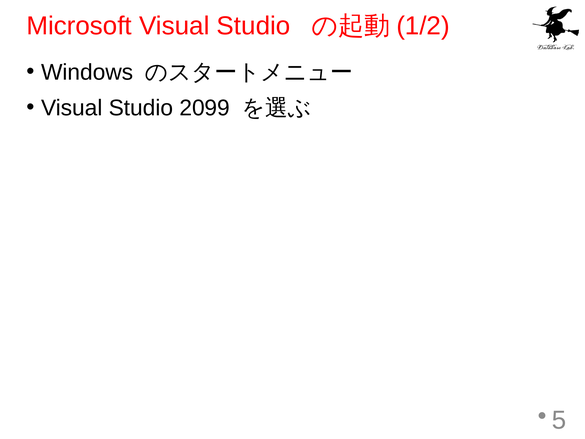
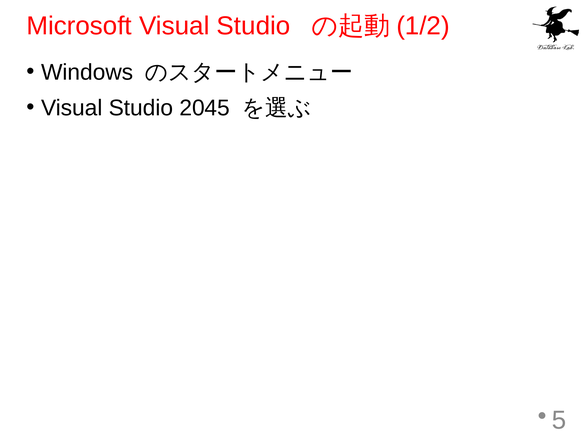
2099: 2099 -> 2045 (205, 108)
